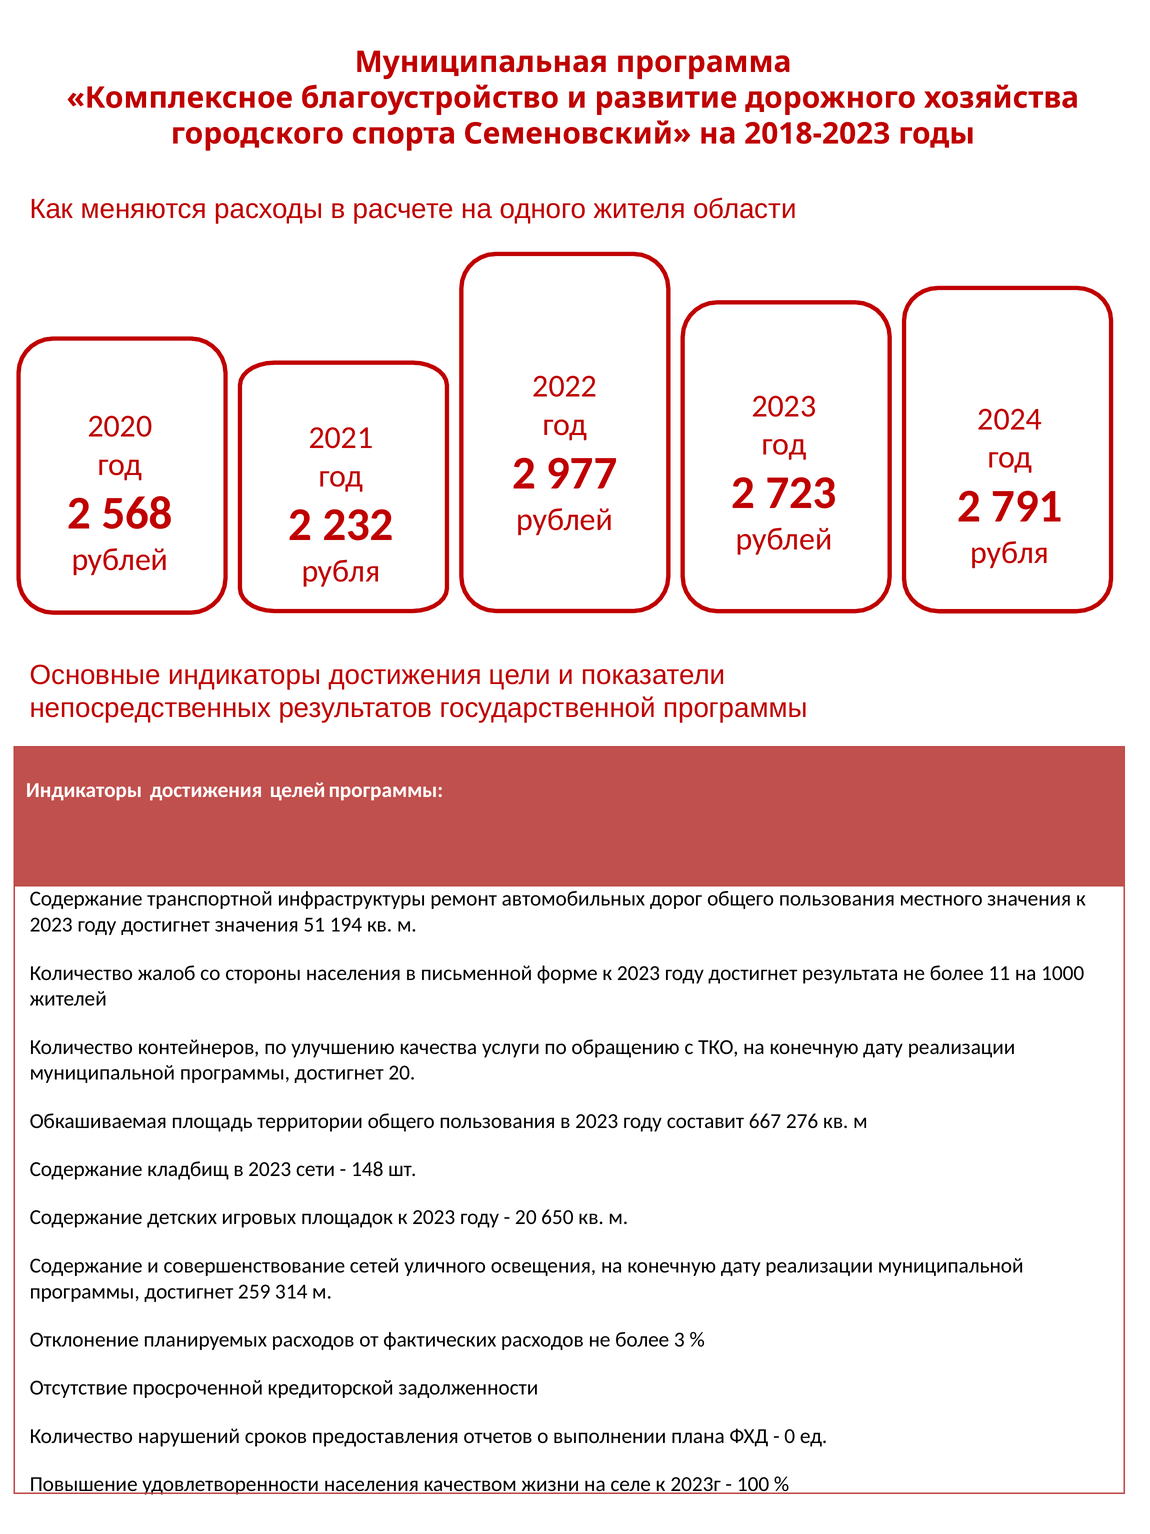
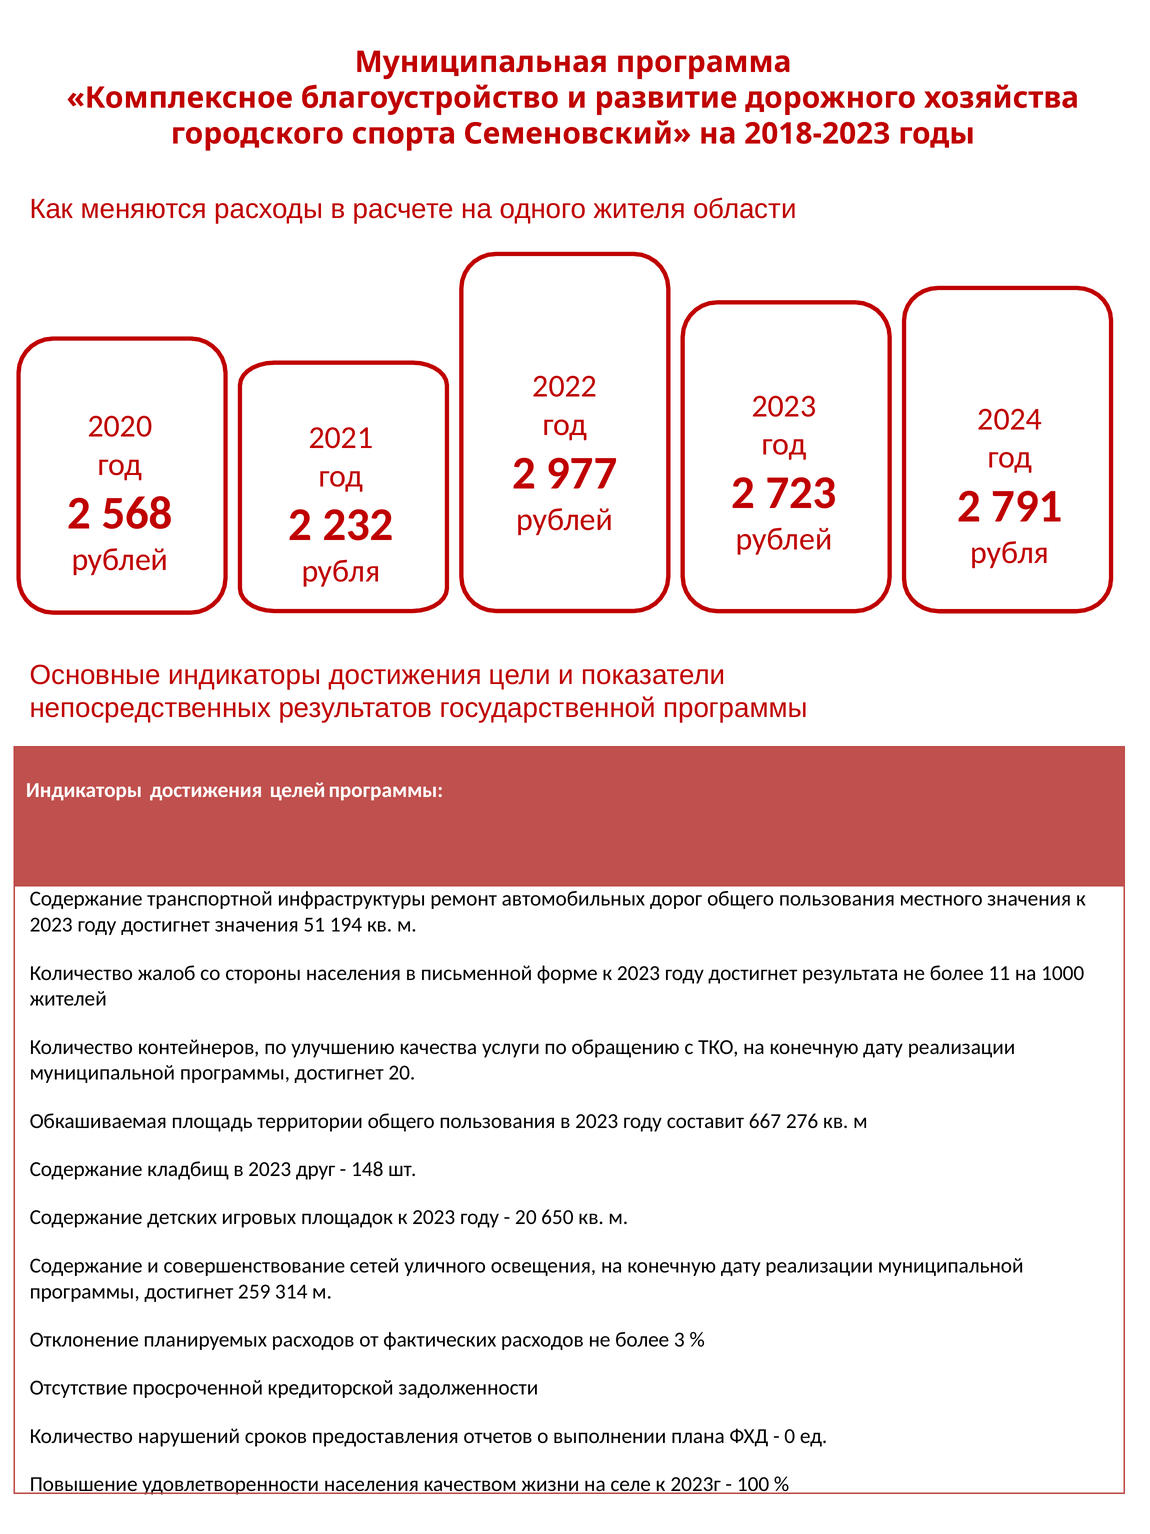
сети: сети -> друг (316, 1169)
